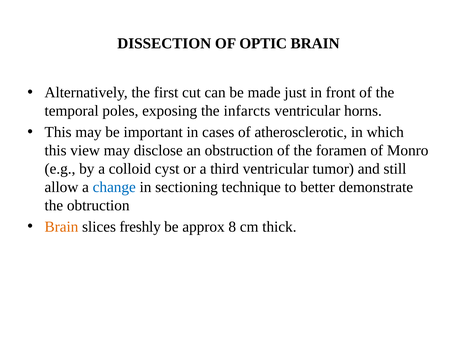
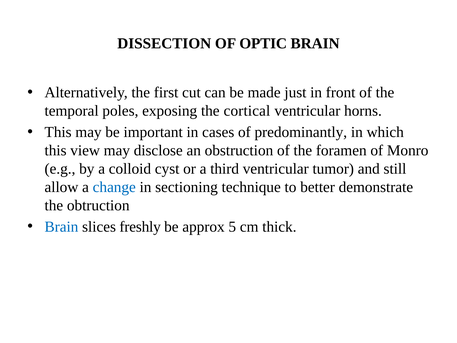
infarcts: infarcts -> cortical (247, 111)
atherosclerotic: atherosclerotic -> predominantly (301, 132)
Brain colour: orange -> blue (61, 227)
8: 8 -> 5 (232, 227)
